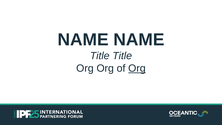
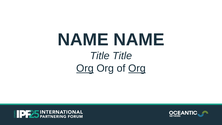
Org underline: none -> present (85, 68)
